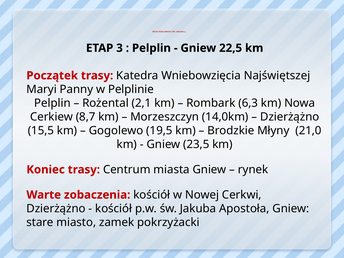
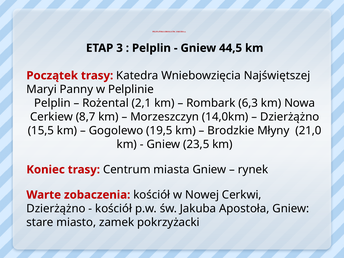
22,5: 22,5 -> 44,5 (231, 48)
